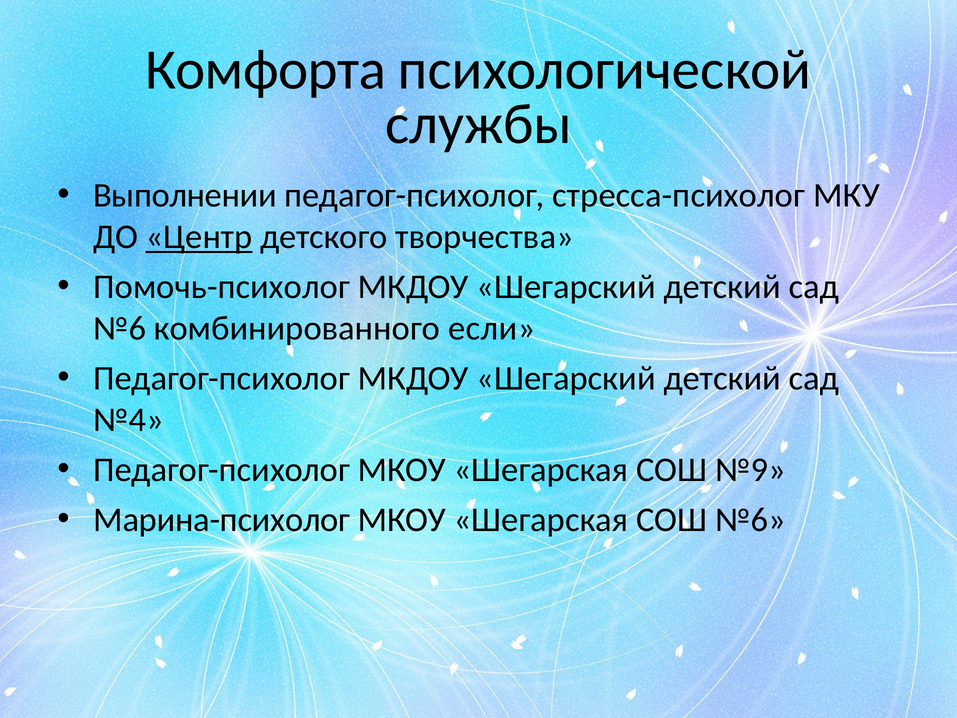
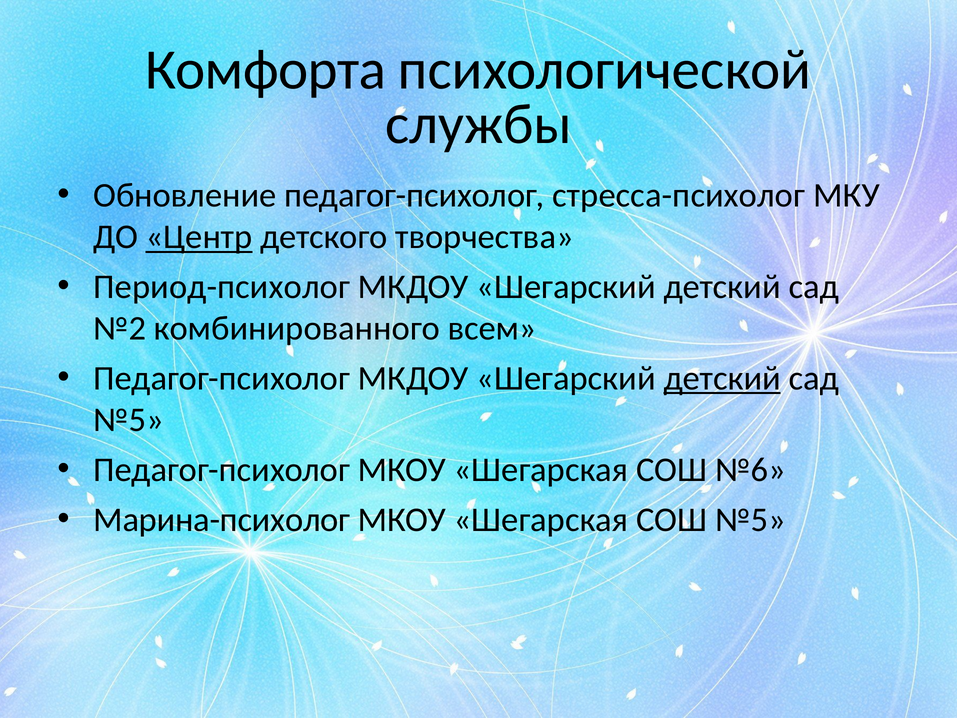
Выполнении: Выполнении -> Обновление (185, 195)
Помочь-психолог: Помочь-психолог -> Период-психолог (222, 287)
№6: №6 -> №2 (120, 328)
если: если -> всем (492, 328)
детский underline: none -> present (722, 378)
№4: №4 -> №5 (129, 420)
№9: №9 -> №6 (750, 470)
СОШ №6: №6 -> №5 (750, 520)
